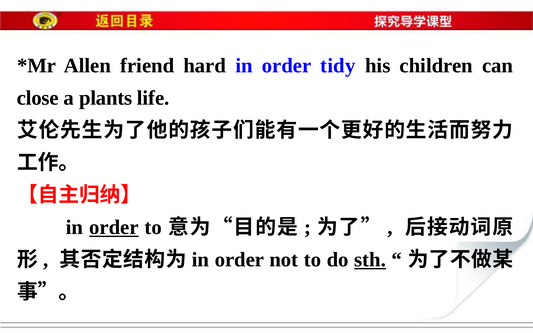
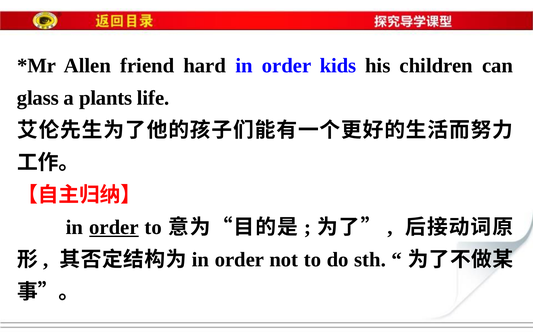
tidy: tidy -> kids (338, 66)
close: close -> glass (38, 98)
sth underline: present -> none (370, 260)
